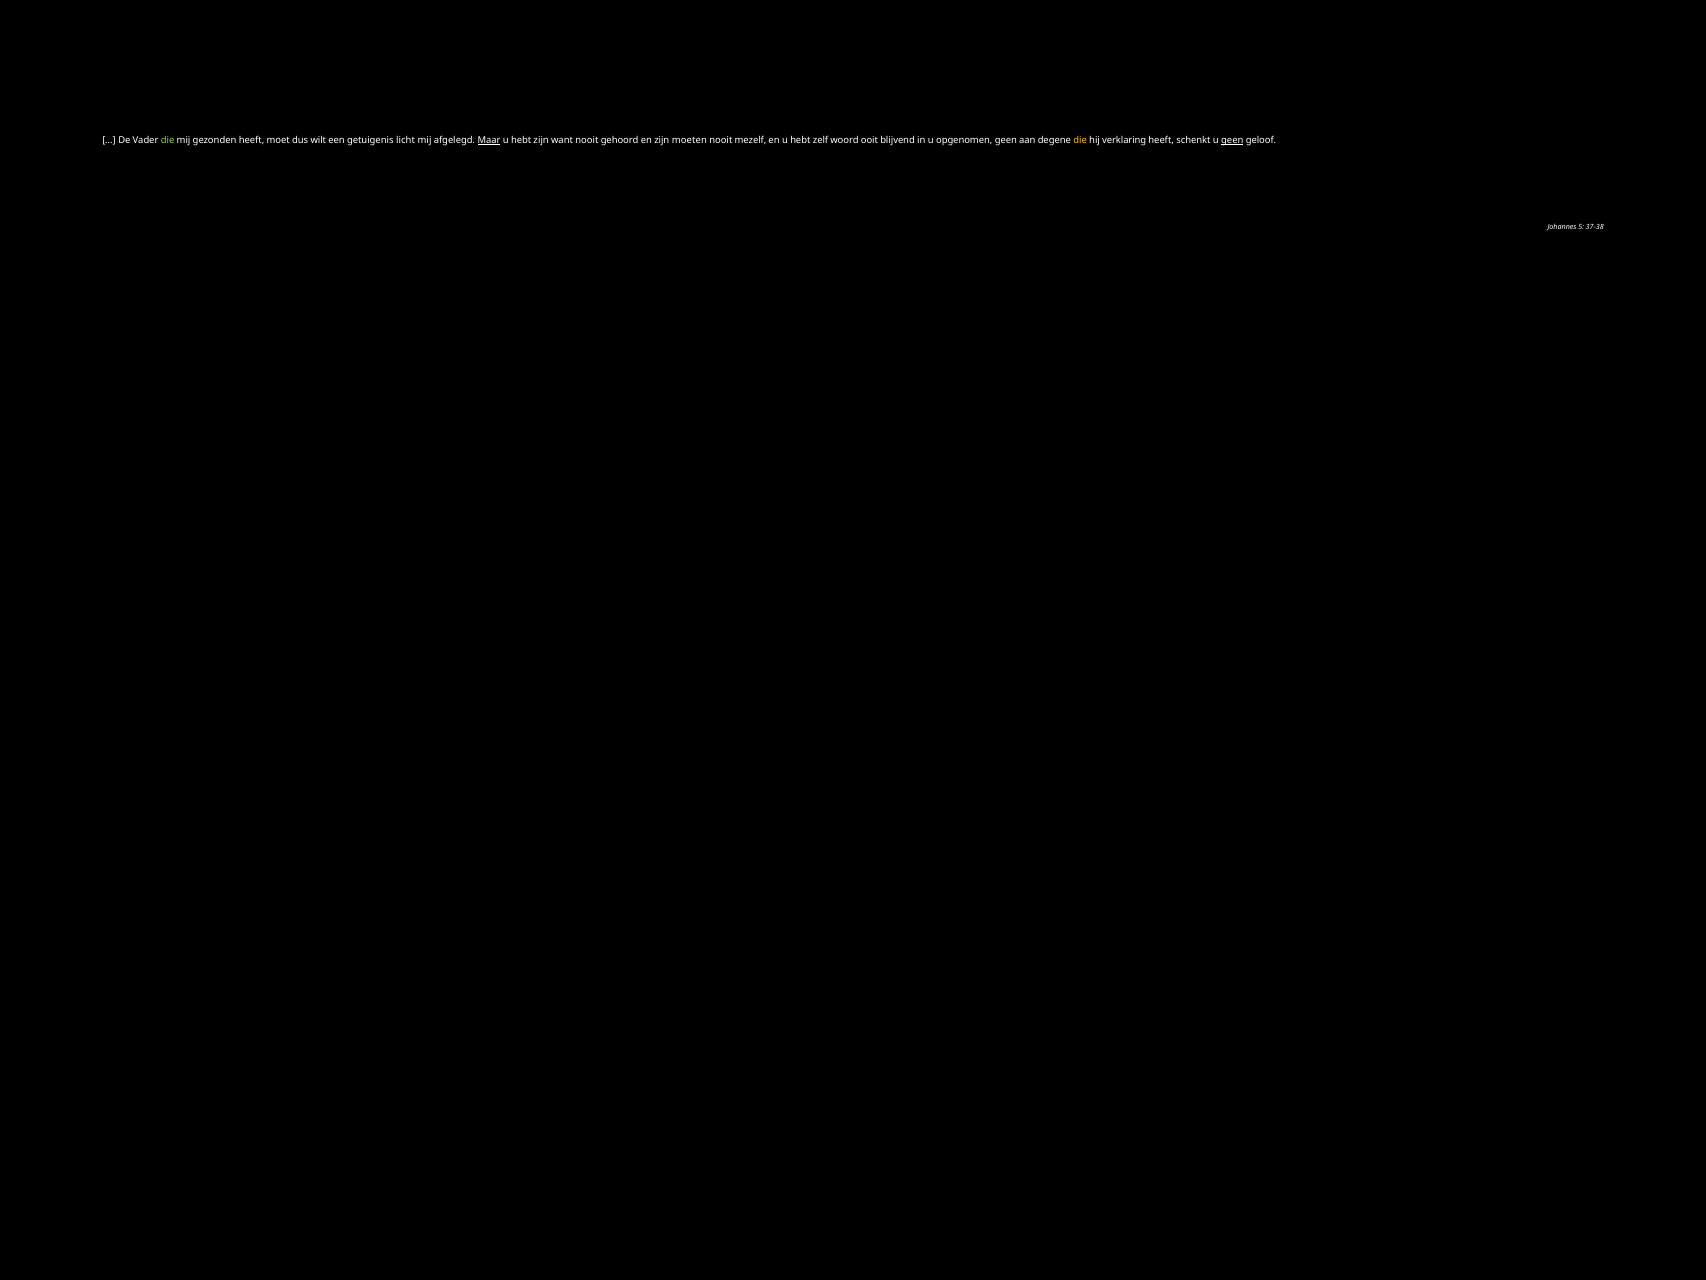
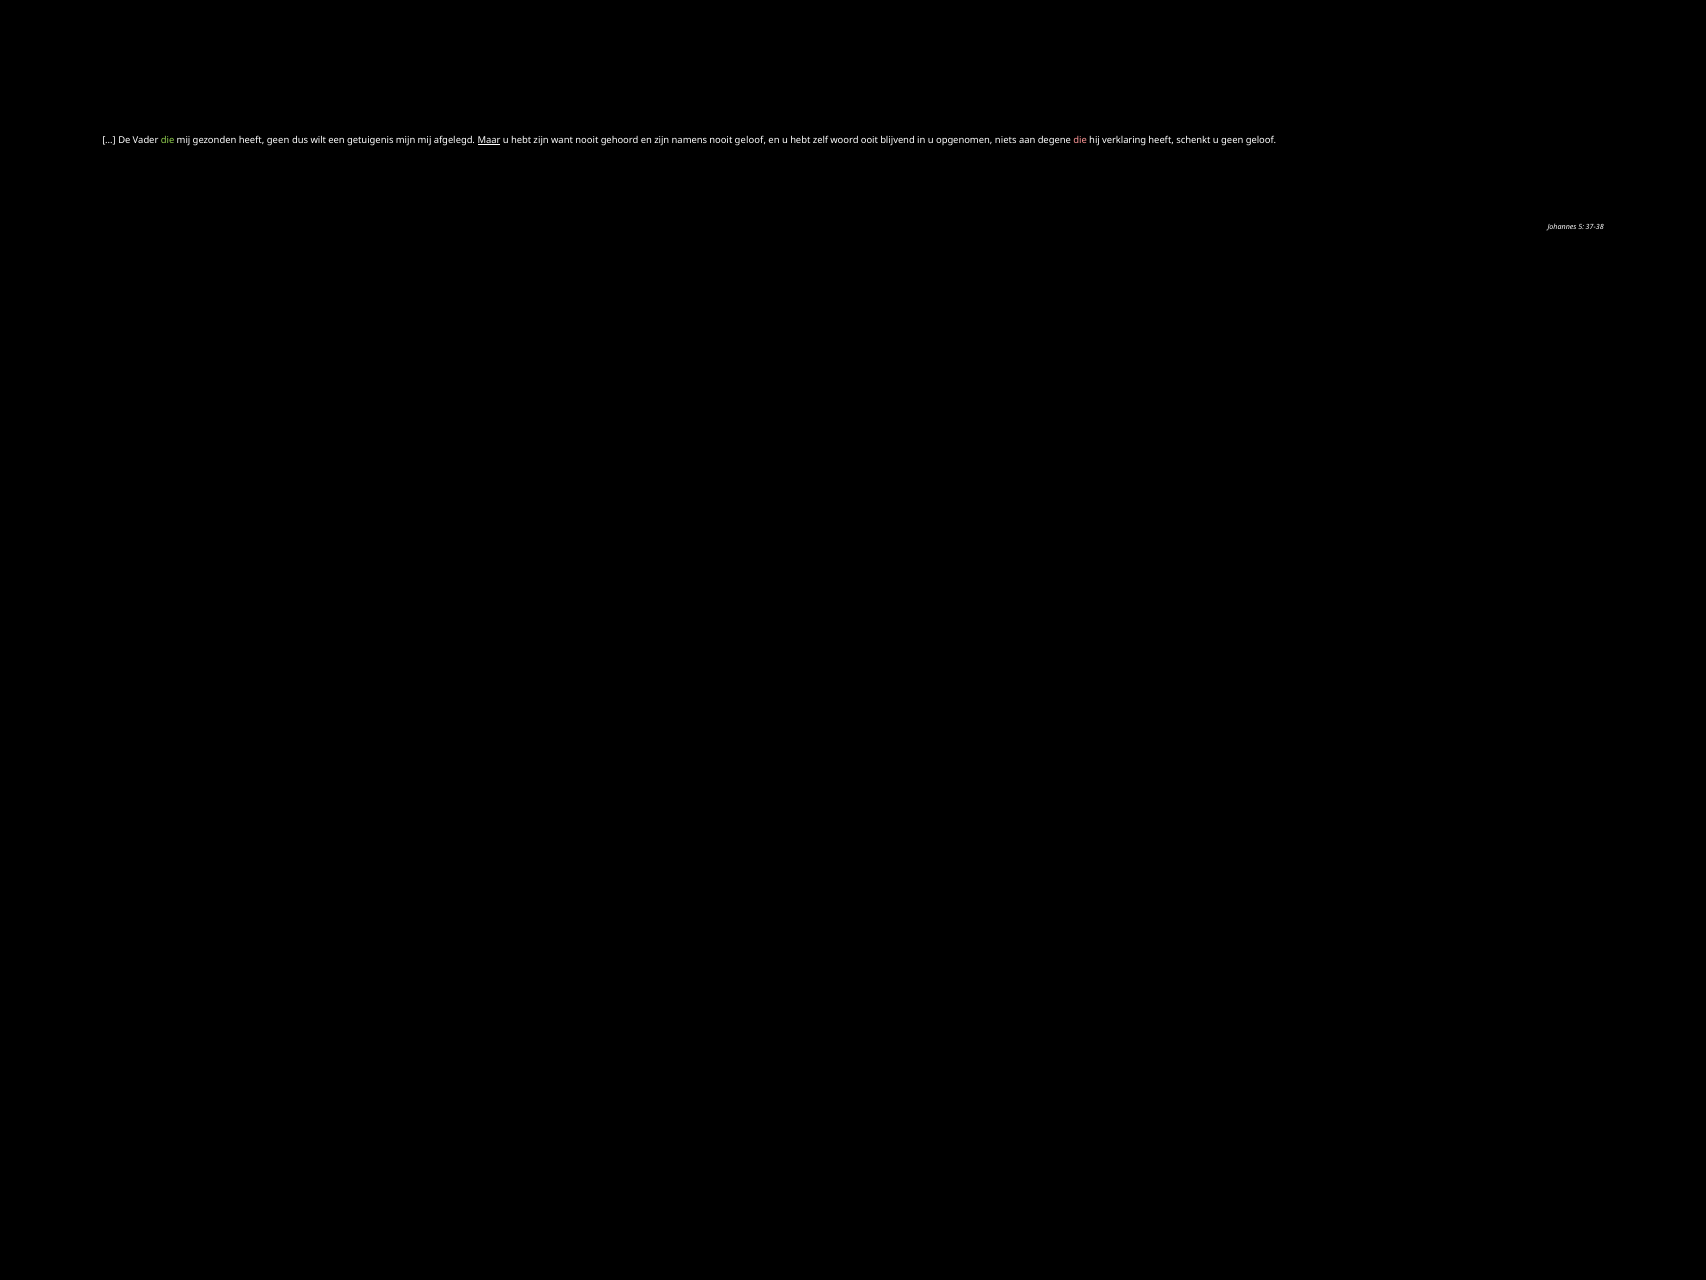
heeft moet: moet -> geen (278, 140)
licht: licht -> mijn (406, 140)
moeten: moeten -> namens (689, 140)
nooit mezelf: mezelf -> geloof (750, 140)
opgenomen geen: geen -> niets (1006, 140)
die colour: yellow -> pink (1080, 140)
geen underline: present -> none (1232, 140)
